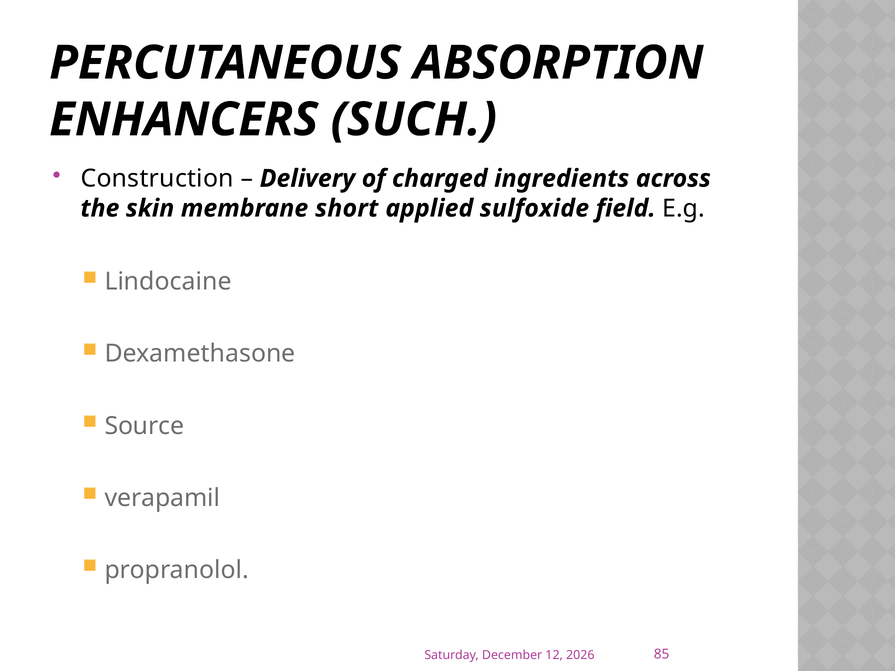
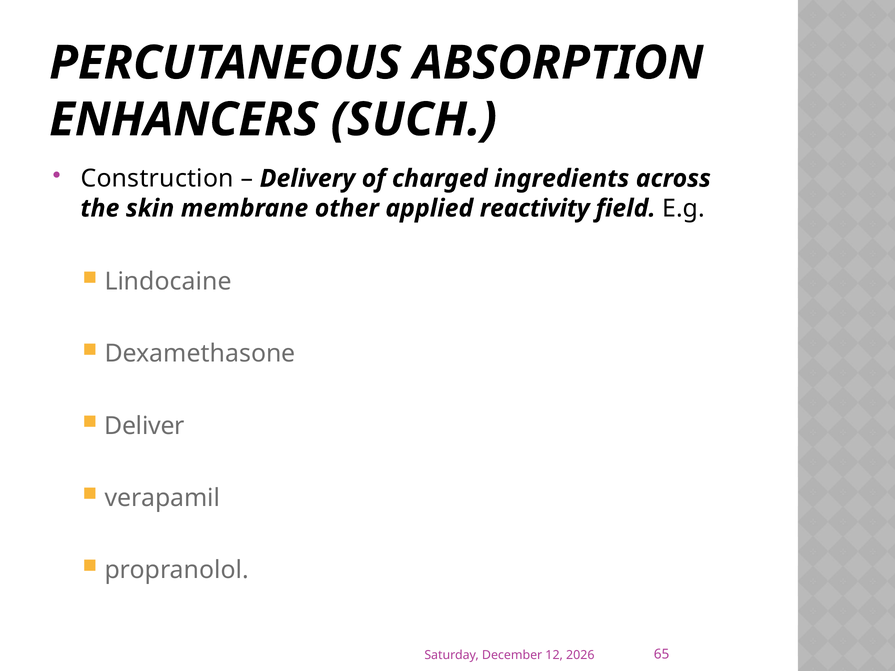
short: short -> other (347, 208)
sulfoxide: sulfoxide -> reactivity (535, 208)
Source: Source -> Deliver (144, 426)
85: 85 -> 65 (662, 655)
